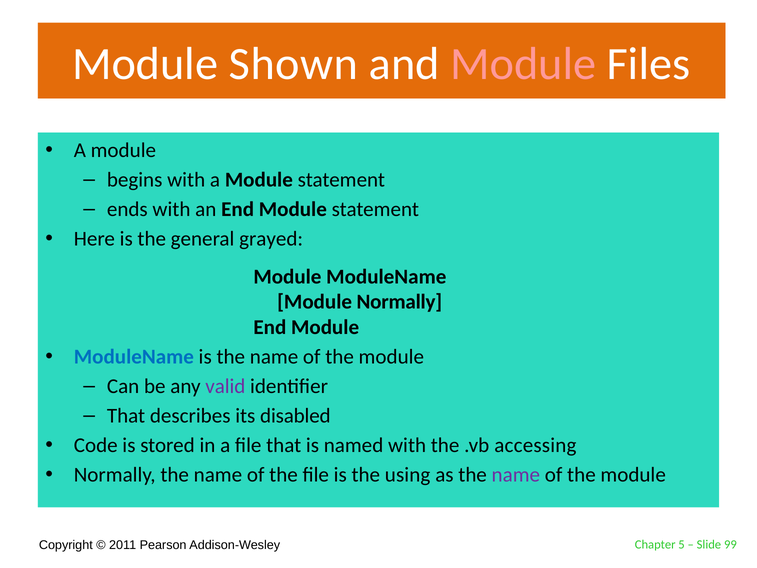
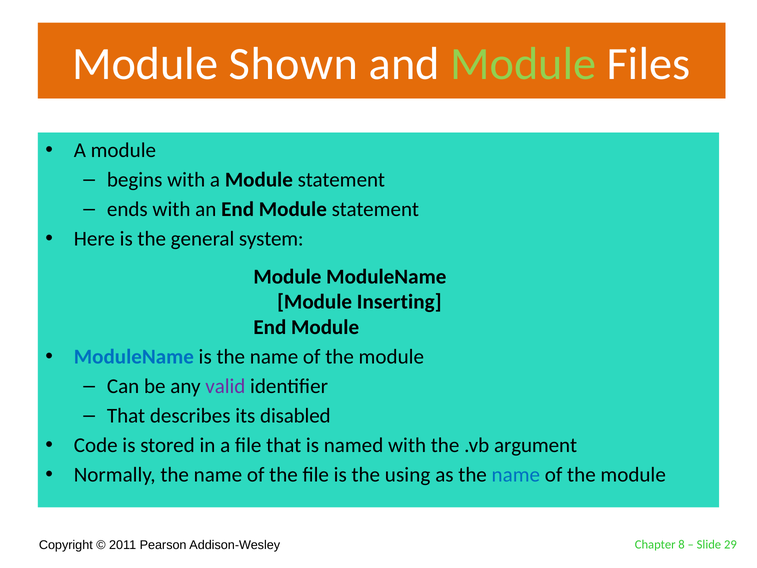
Module colour: pink -> light green (523, 64)
grayed: grayed -> system (271, 239)
Module Normally: Normally -> Inserting (399, 302)
accessing: accessing -> argument (536, 445)
name colour: purple -> blue (516, 475)
5: 5 -> 8 (682, 544)
99: 99 -> 29 (730, 544)
